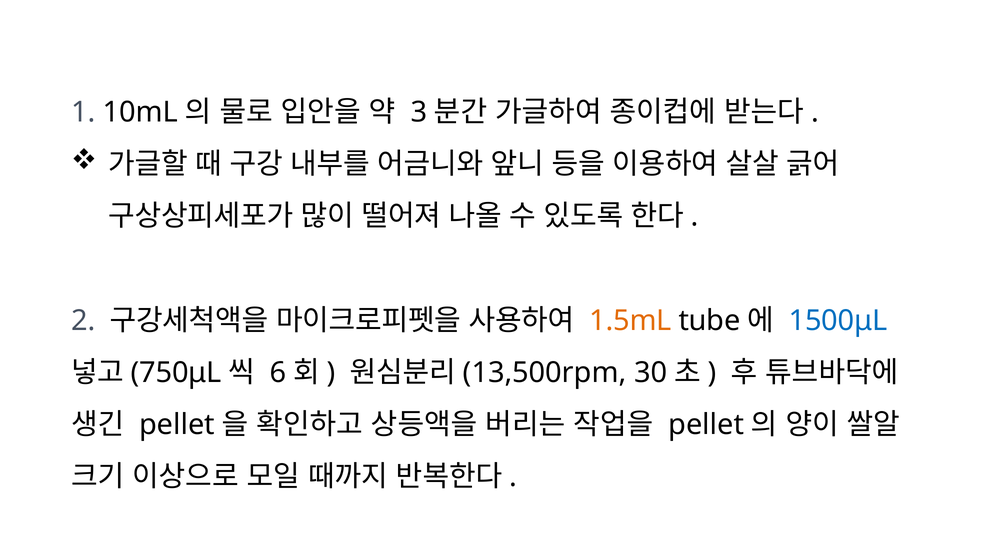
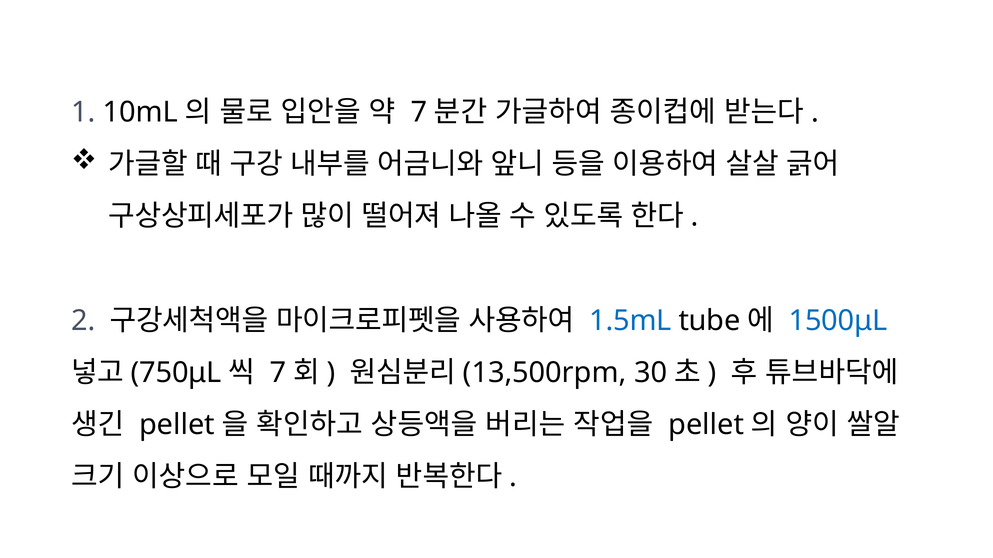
3: 3 -> 7 (419, 112)
1.5mL colour: orange -> blue (631, 321)
6: 6 -> 7 (278, 373)
